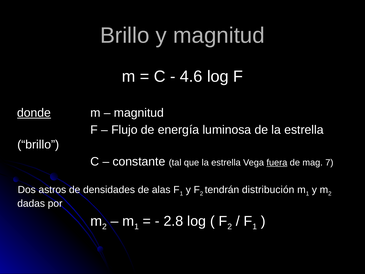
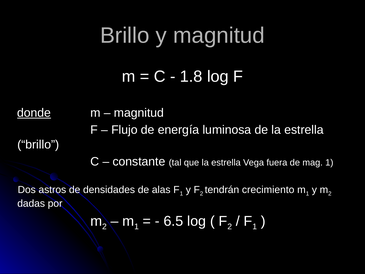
4.6: 4.6 -> 1.8 (191, 77)
fuera underline: present -> none (277, 162)
mag 7: 7 -> 1 (329, 162)
distribución: distribución -> crecimiento (268, 189)
2.8: 2.8 -> 6.5 (173, 221)
